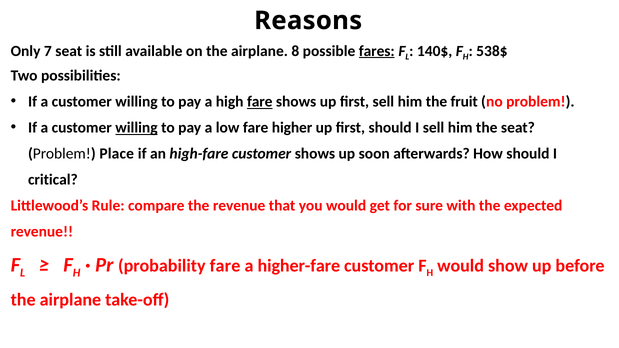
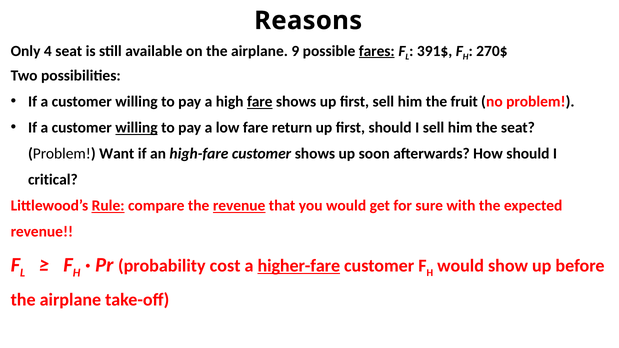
7: 7 -> 4 (48, 51)
8: 8 -> 9 (295, 51)
140$: 140$ -> 391$ (435, 51)
538$: 538$ -> 270$ (492, 51)
higher: higher -> return (292, 128)
Place: Place -> Want (117, 154)
Rule underline: none -> present (108, 206)
revenue underline: none -> present (239, 206)
probability fare: fare -> cost (225, 266)
higher-fare underline: none -> present (299, 266)
